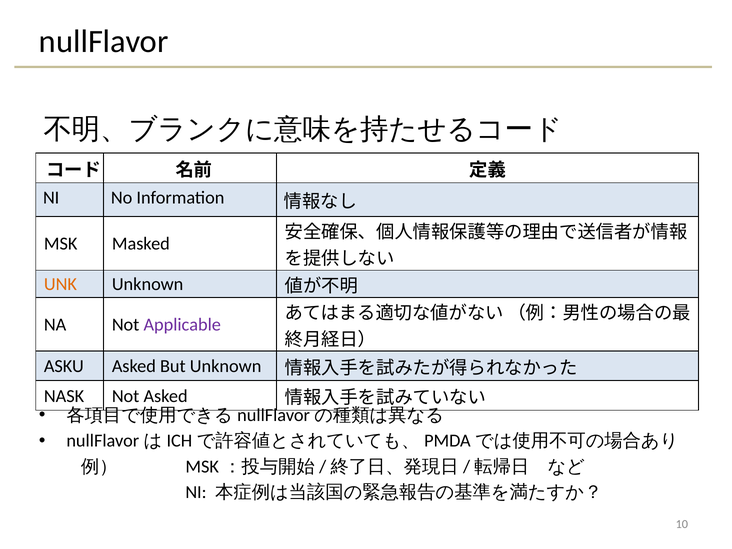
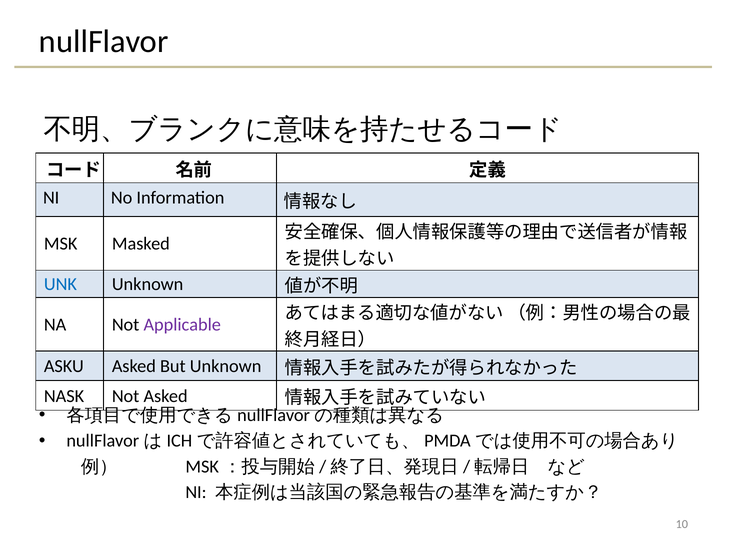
UNK colour: orange -> blue (60, 284)
